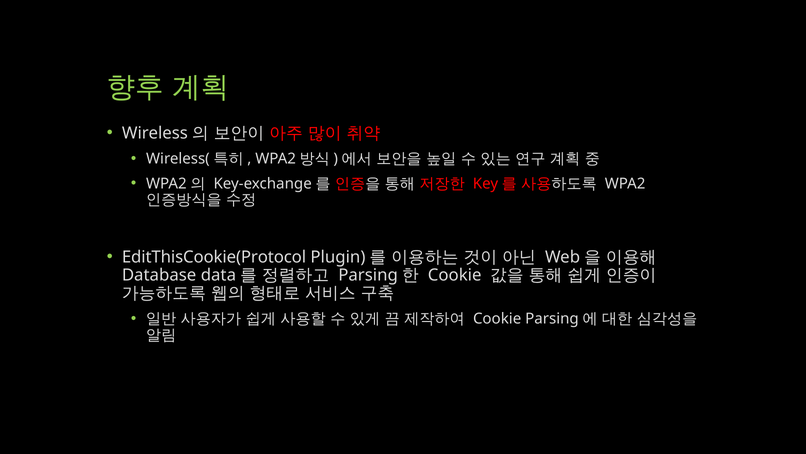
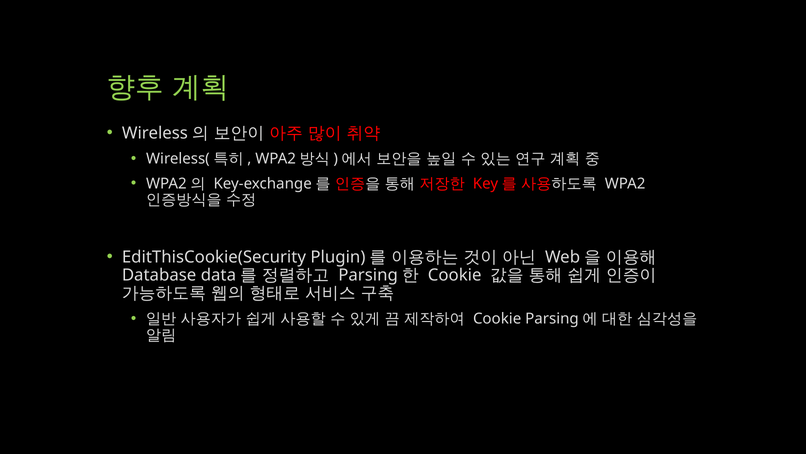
EditThisCookie(Protocol: EditThisCookie(Protocol -> EditThisCookie(Security (214, 257)
